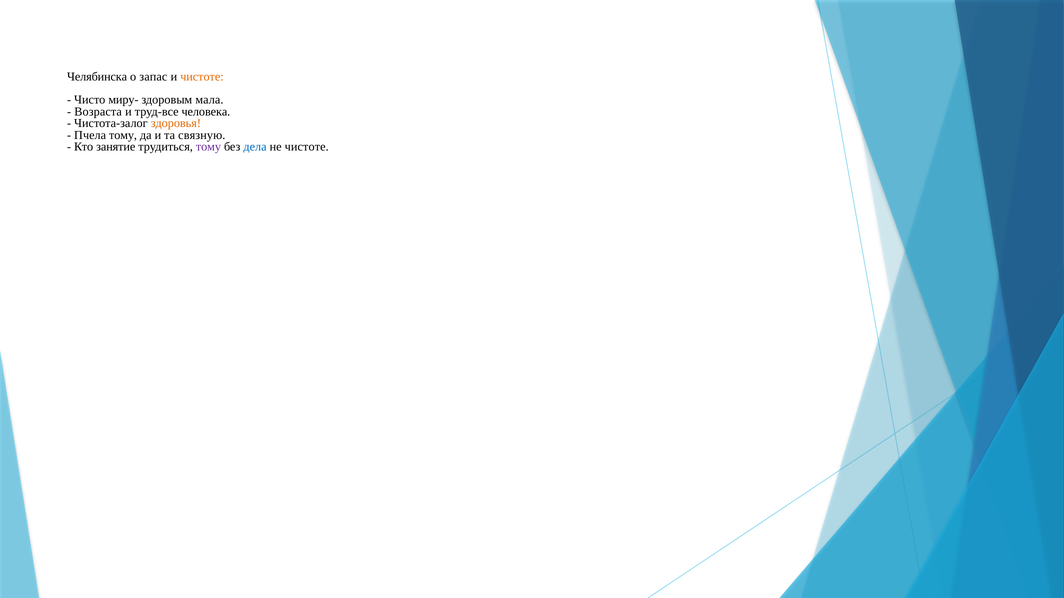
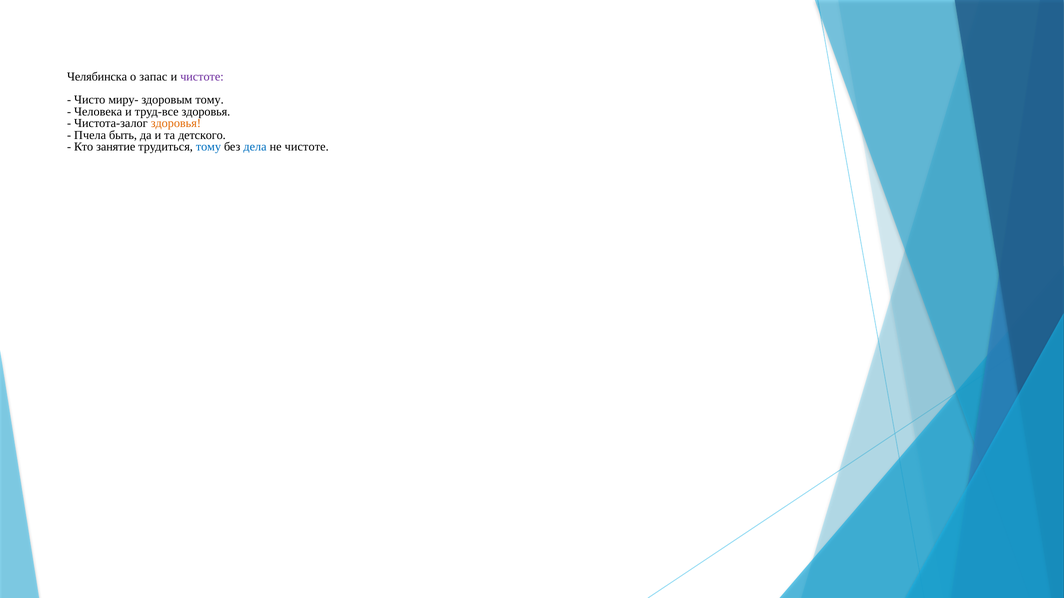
чистоте colour: orange -> purple (202, 77)
здоровым мала: мала -> тому (210, 100)
Возраста: Возраста -> Человека (98, 112)
труд-все человека: человека -> здоровья (206, 112)
Пчела тому: тому -> быть (123, 135)
связную: связную -> детского (202, 135)
тому colour: purple -> blue (208, 147)
